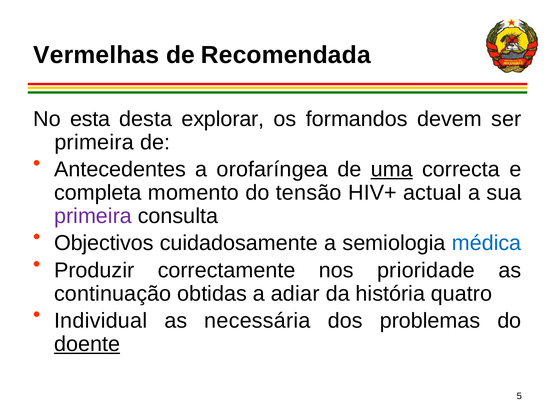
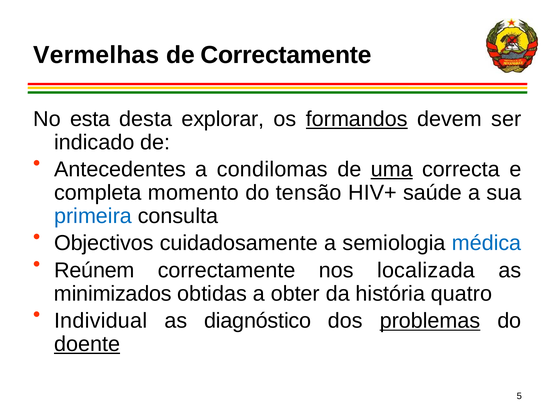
de Recomendada: Recomendada -> Correctamente (286, 55)
formandos underline: none -> present (357, 119)
primeira: primeira -> indicado (94, 142)
orofaríngea: orofaríngea -> condilomas (272, 170)
actual: actual -> saúde (432, 193)
primeira colour: purple -> blue (93, 216)
Produzir: Produzir -> Reúnem (94, 271)
prioridade: prioridade -> localizada (426, 271)
continuação: continuação -> minimizados (113, 294)
adiar: adiar -> obter (295, 294)
necessária: necessária -> diagnóstico (258, 321)
problemas underline: none -> present (430, 321)
